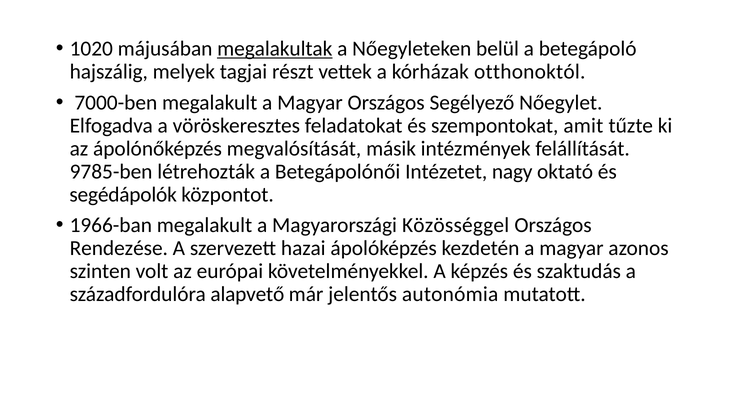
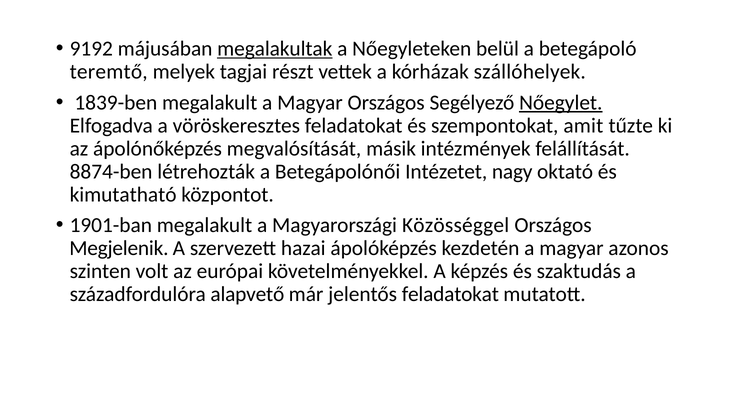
1020: 1020 -> 9192 (91, 49)
hajszálig: hajszálig -> teremtő (109, 72)
otthonoktól: otthonoktól -> szállóhelyek (530, 72)
7000-ben: 7000-ben -> 1839-ben (116, 103)
Nőegylet underline: none -> present (561, 103)
9785-ben: 9785-ben -> 8874-ben (111, 172)
segédápolók: segédápolók -> kimutatható (123, 195)
1966-ban: 1966-ban -> 1901-ban (111, 225)
Rendezése: Rendezése -> Megjelenik (119, 248)
jelentős autonómia: autonómia -> feladatokat (450, 295)
